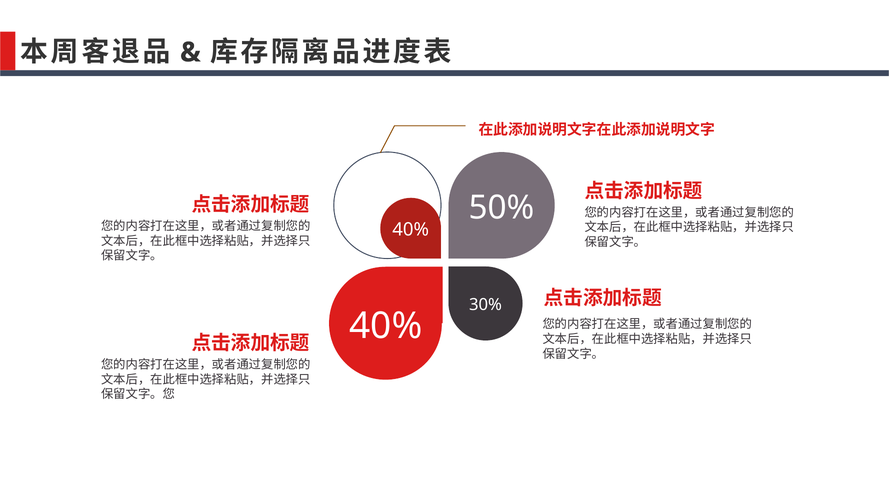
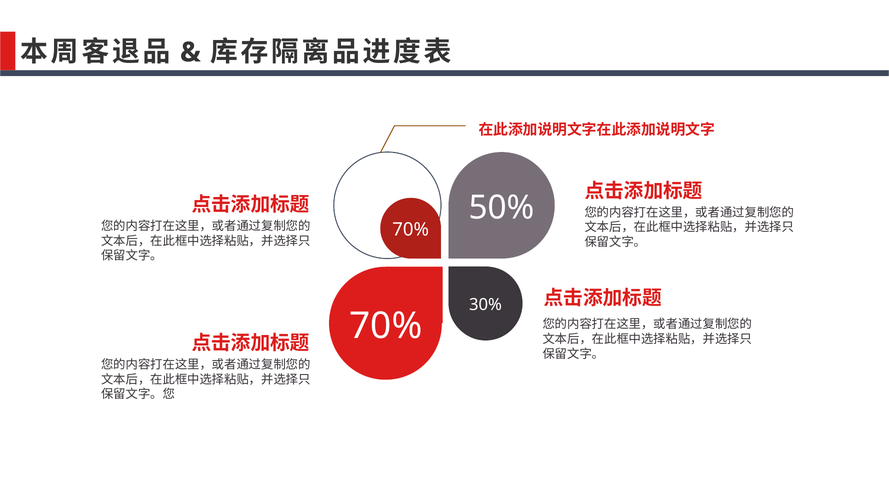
40%: 40% -> 70% (411, 230)
40%: 40% -> 70% (386, 326)
